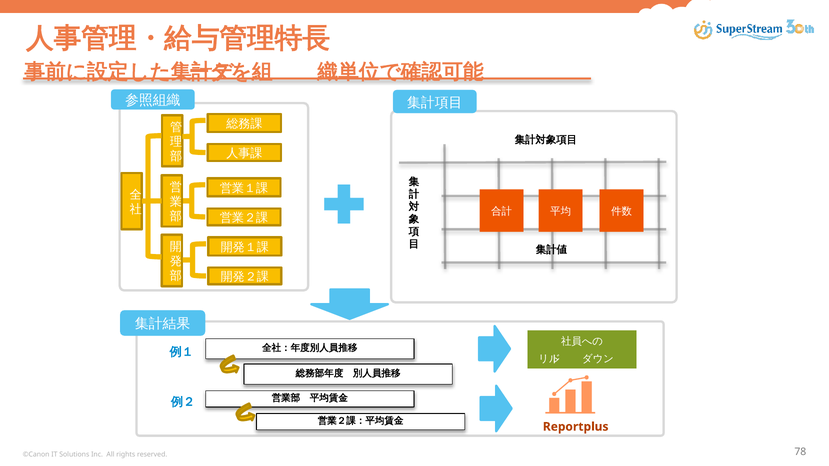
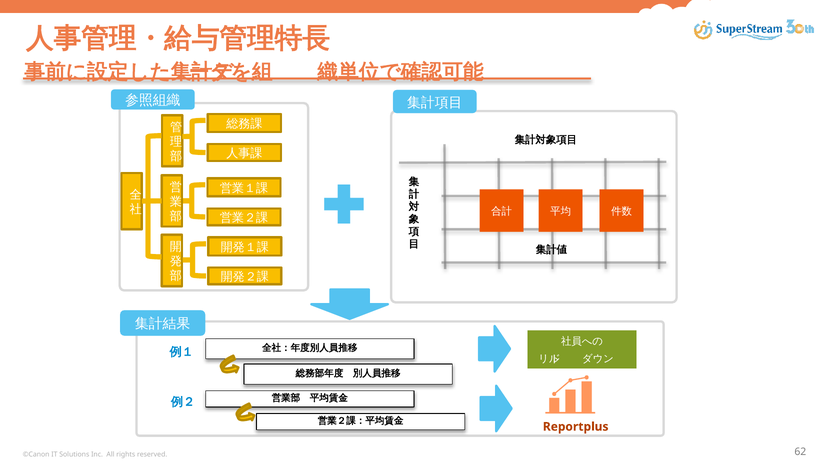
78: 78 -> 62 (800, 452)
